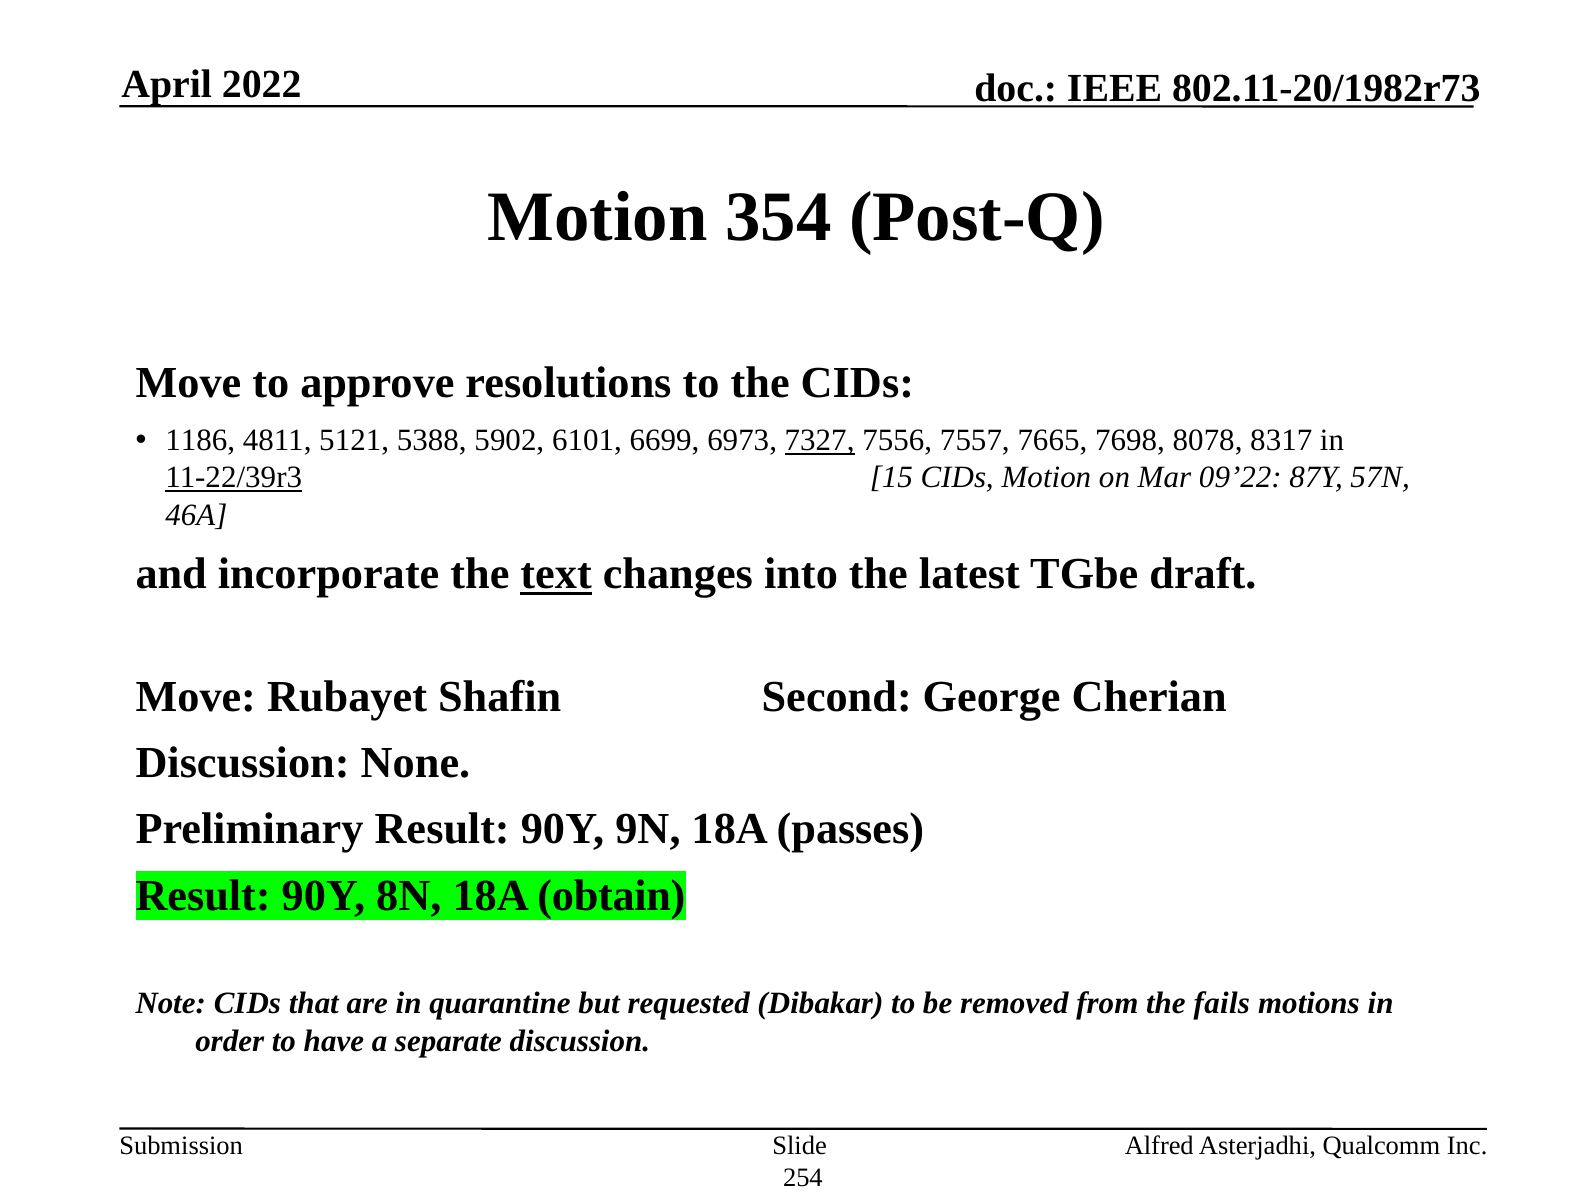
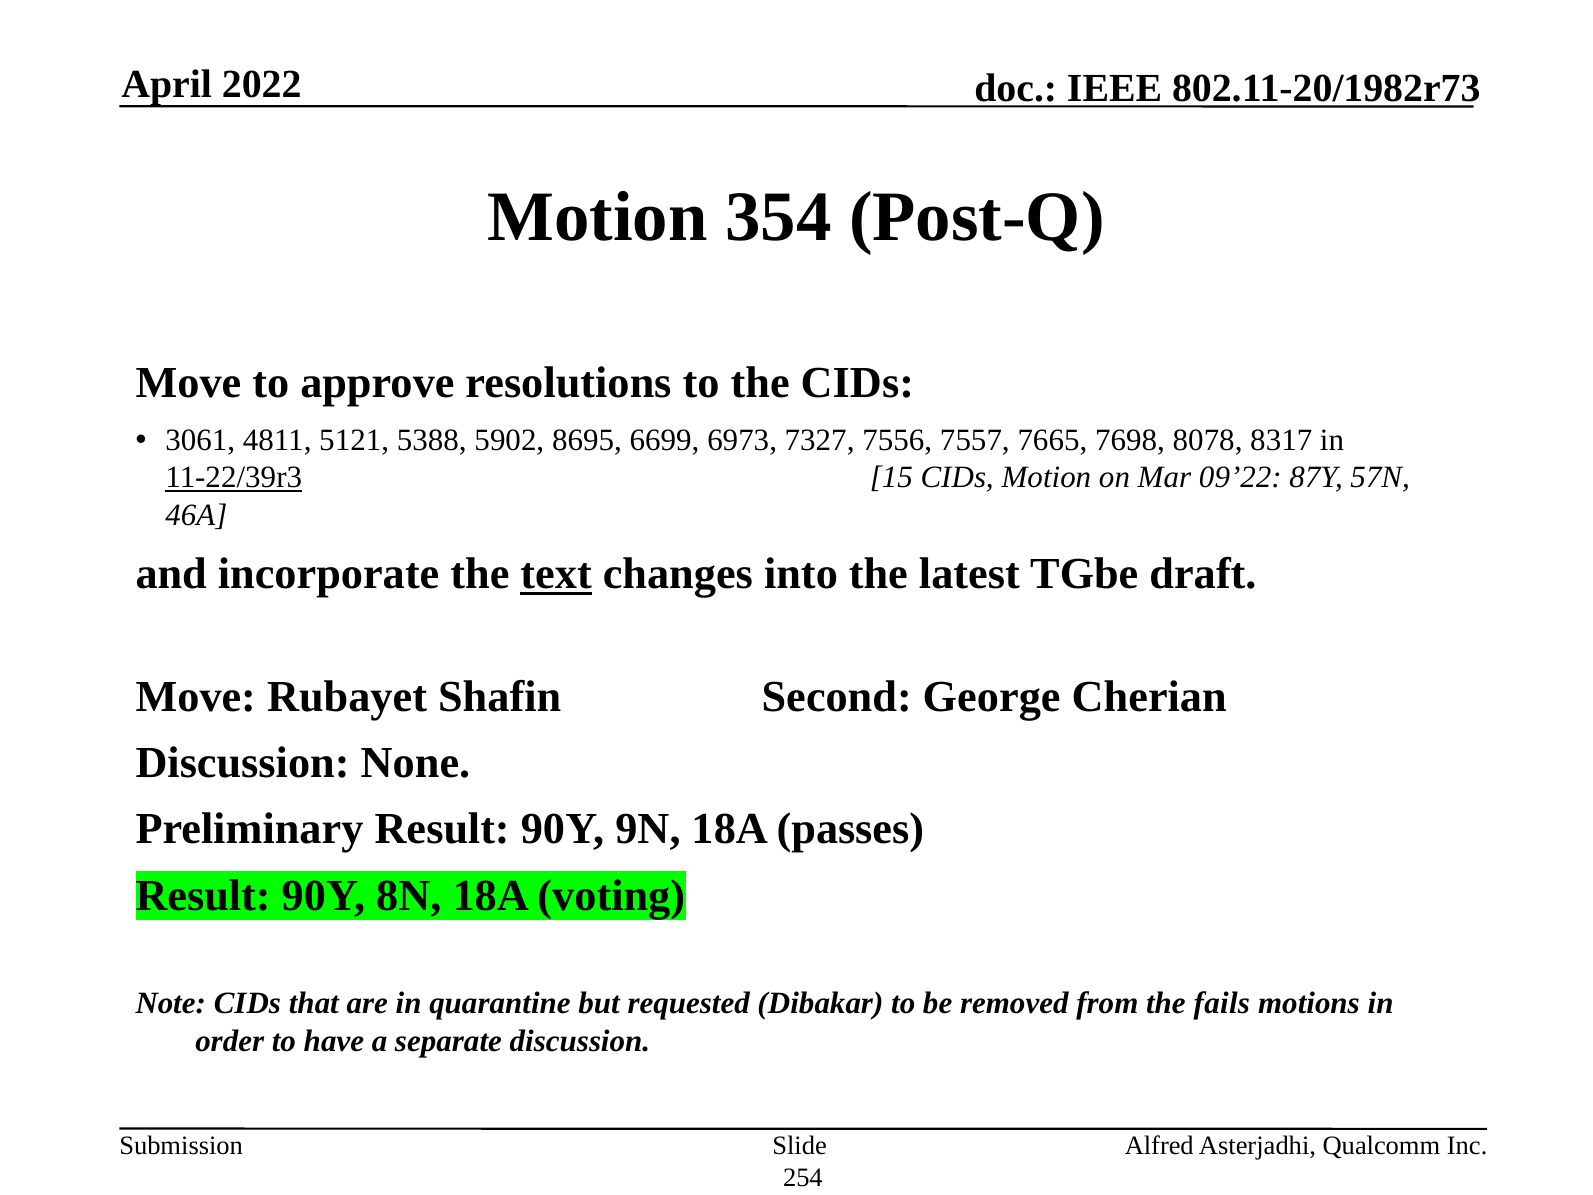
1186: 1186 -> 3061 (200, 440)
6101: 6101 -> 8695 (587, 440)
7327 underline: present -> none (820, 440)
obtain: obtain -> voting (611, 896)
